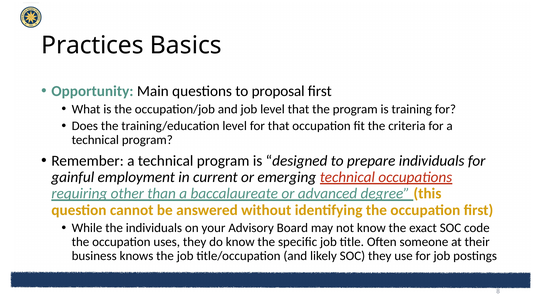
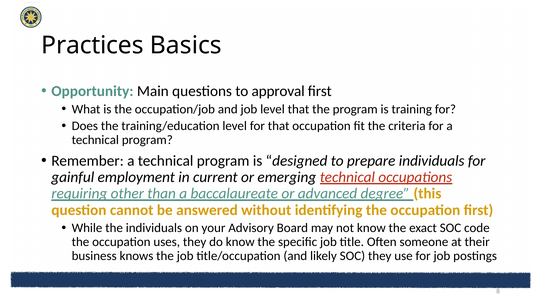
proposal: proposal -> approval (278, 91)
